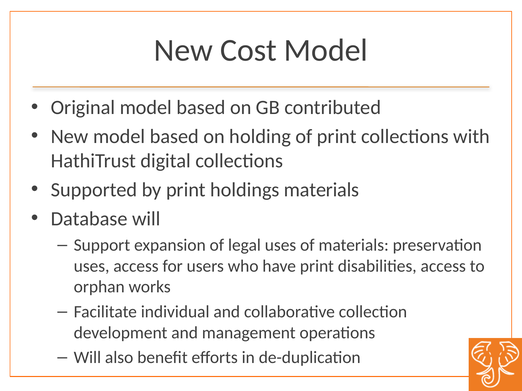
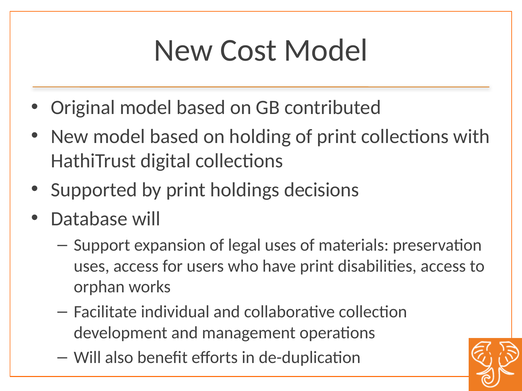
holdings materials: materials -> decisions (322, 190)
